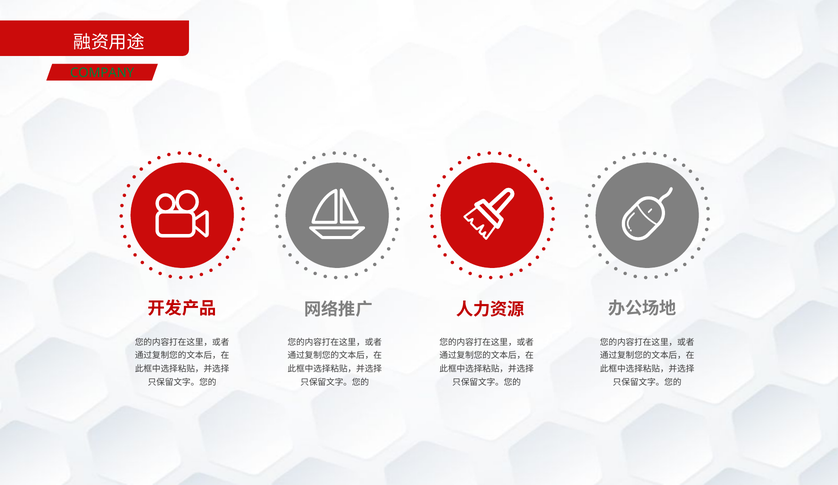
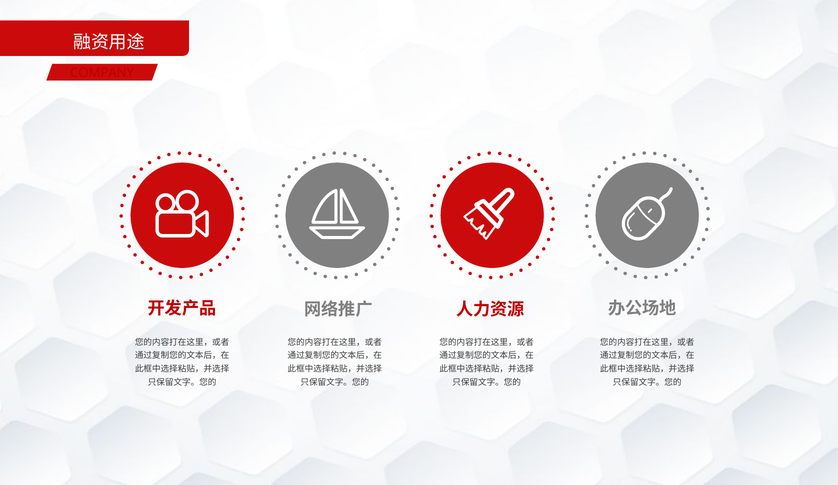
COMPANY colour: green -> red (102, 73)
